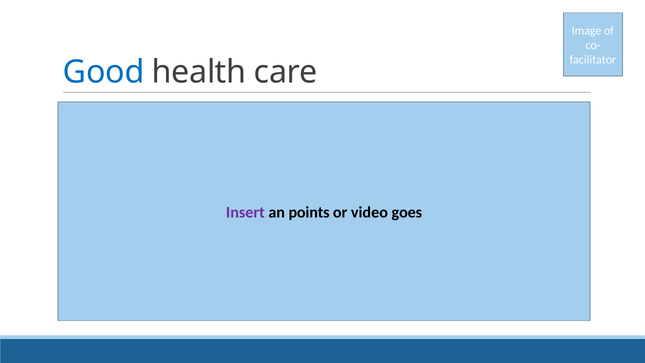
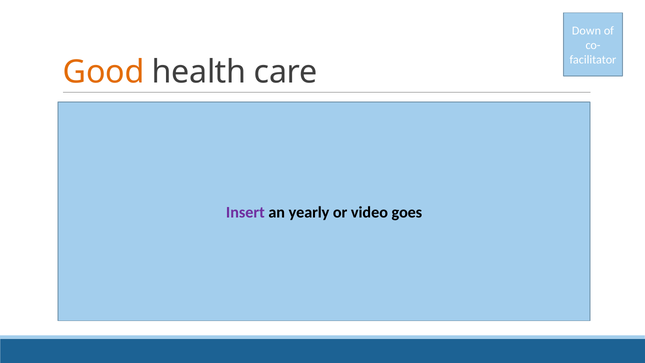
Image: Image -> Down (586, 31)
Good colour: blue -> orange (104, 72)
points: points -> yearly (309, 212)
